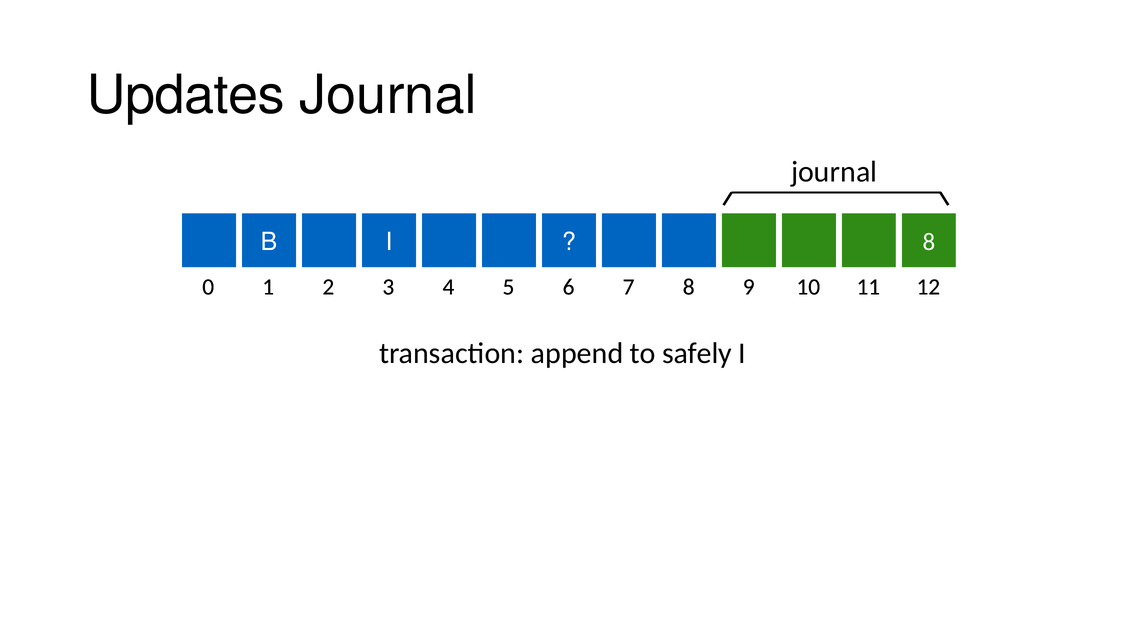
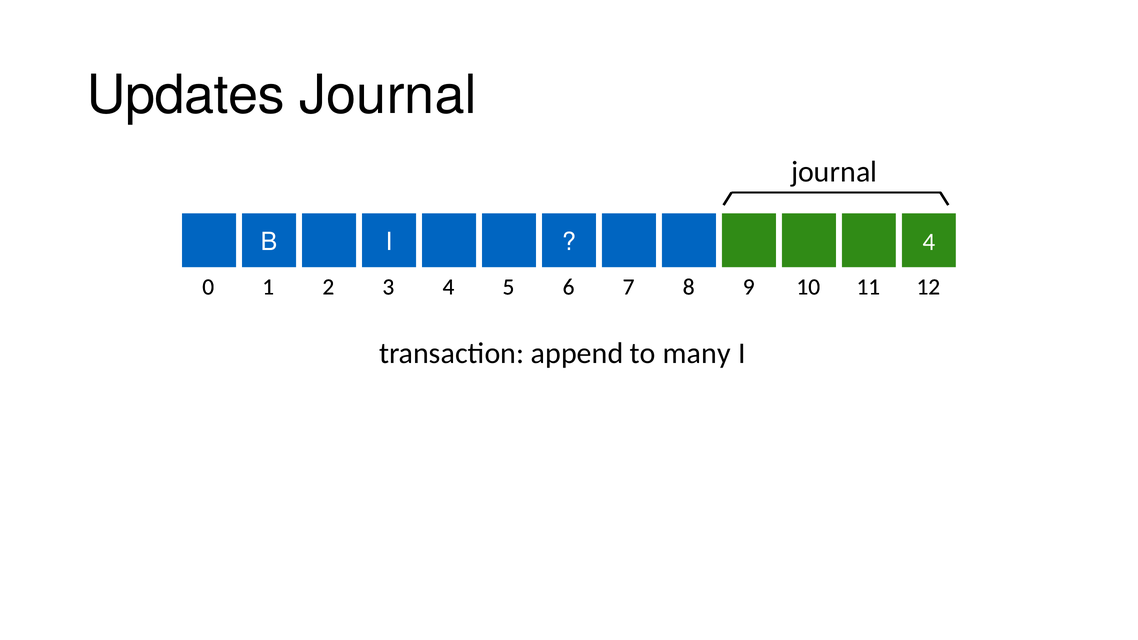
B 8: 8 -> 4 (929, 242)
safely: safely -> many (697, 353)
